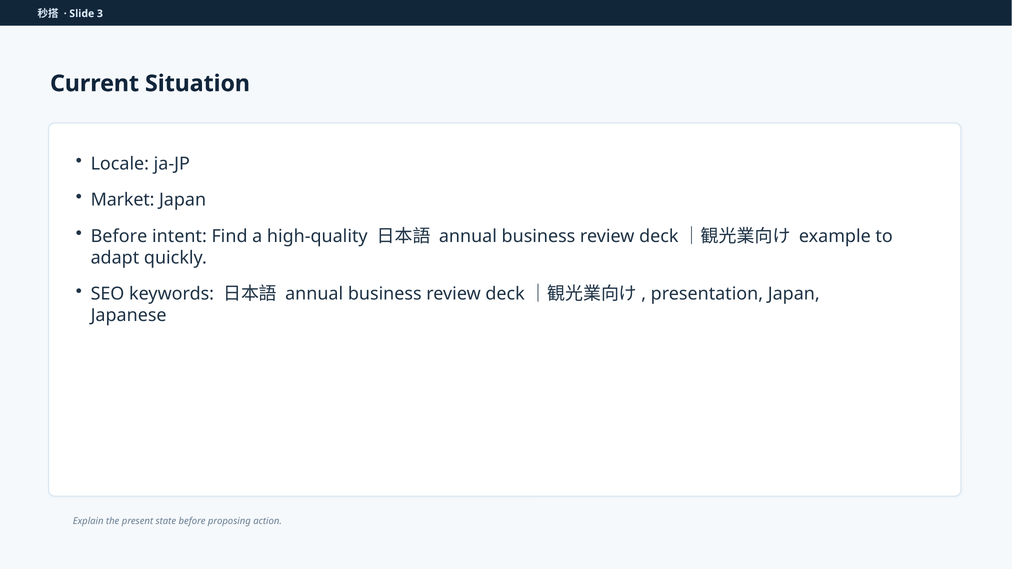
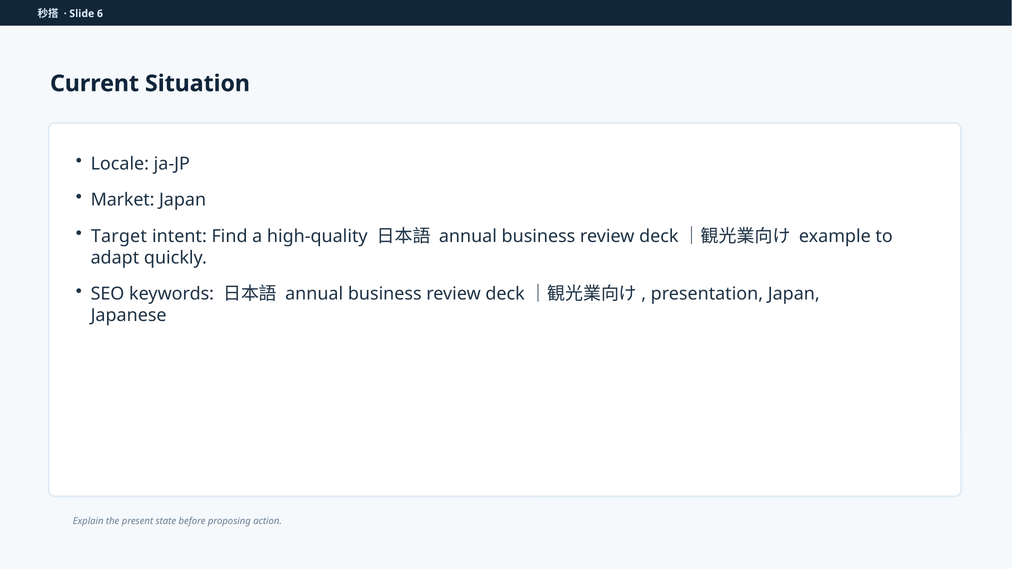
3: 3 -> 6 (100, 14)
Before: Before -> Target (119, 236)
